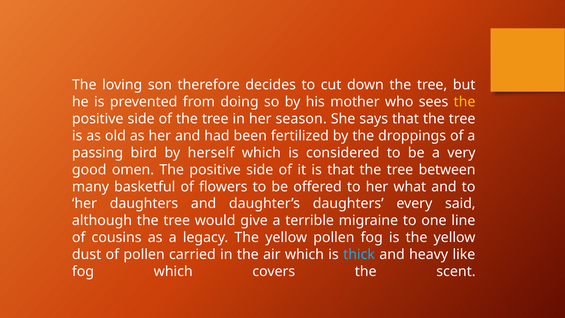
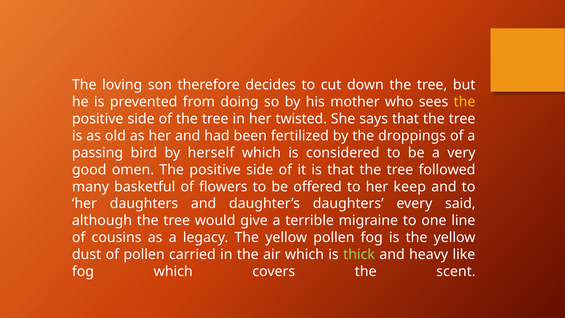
season: season -> twisted (301, 119)
between: between -> followed (447, 170)
what: what -> keep (410, 187)
thick colour: light blue -> light green (359, 254)
